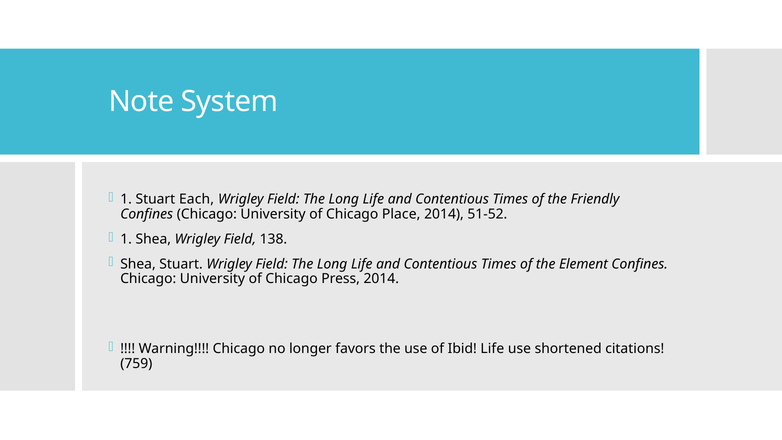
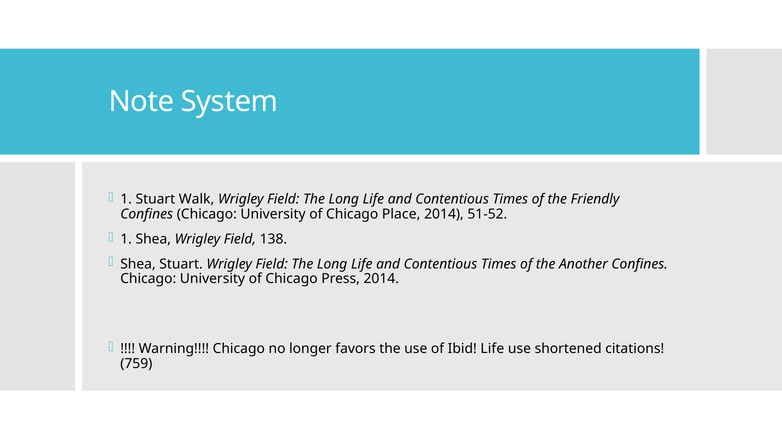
Each: Each -> Walk (197, 199)
Element: Element -> Another (583, 264)
